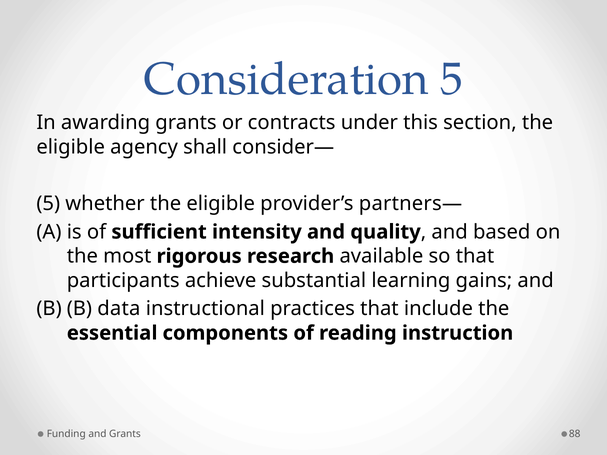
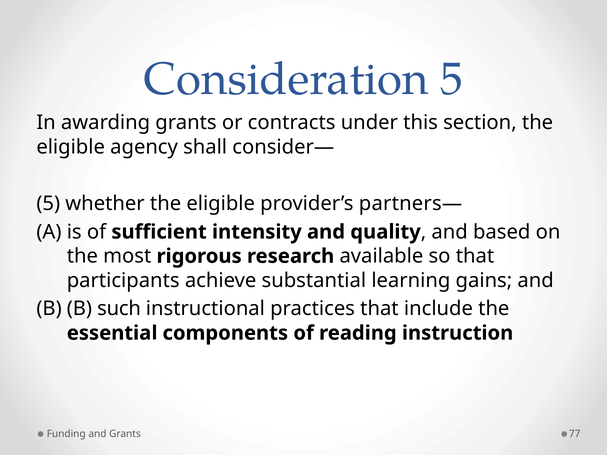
data: data -> such (119, 309)
88: 88 -> 77 (575, 434)
